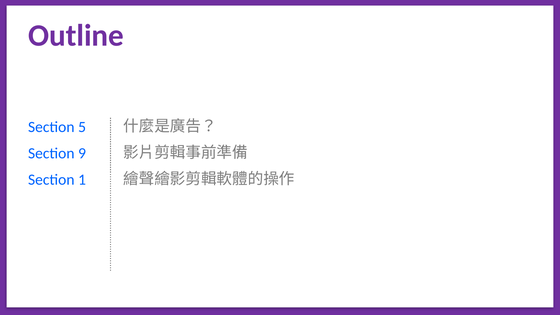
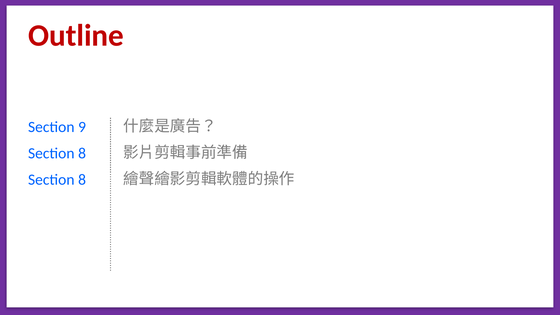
Outline colour: purple -> red (76, 35)
5: 5 -> 9 (82, 127)
9: 9 -> 8 (82, 153)
1: 1 -> 8 (82, 180)
